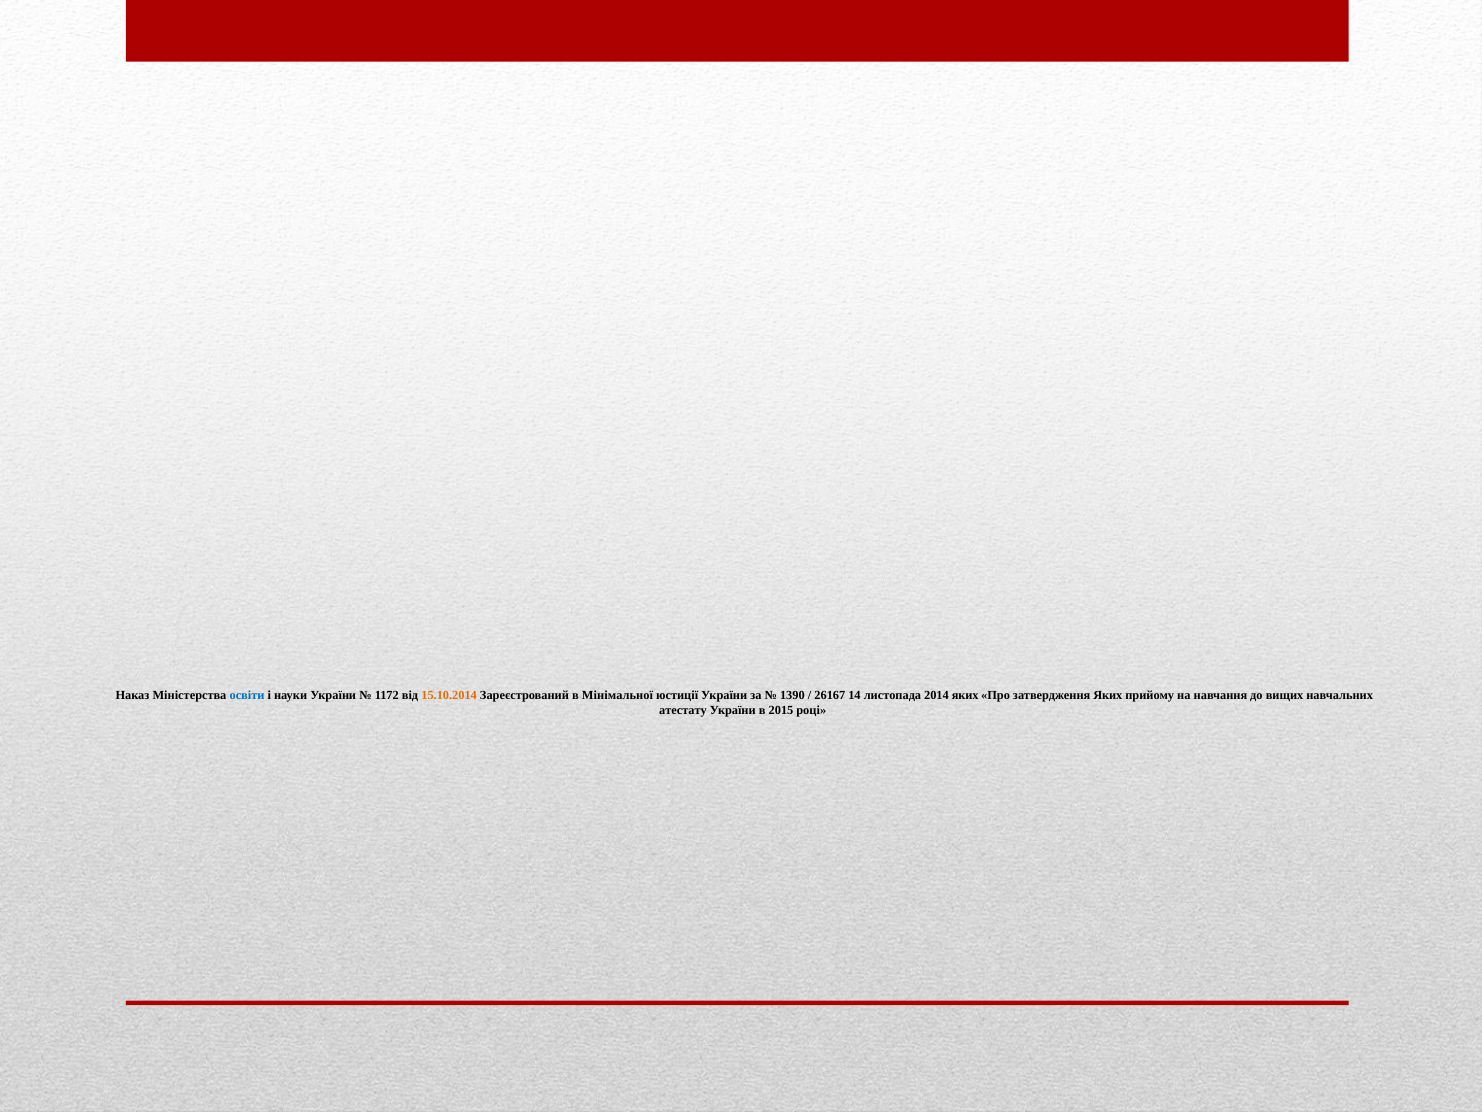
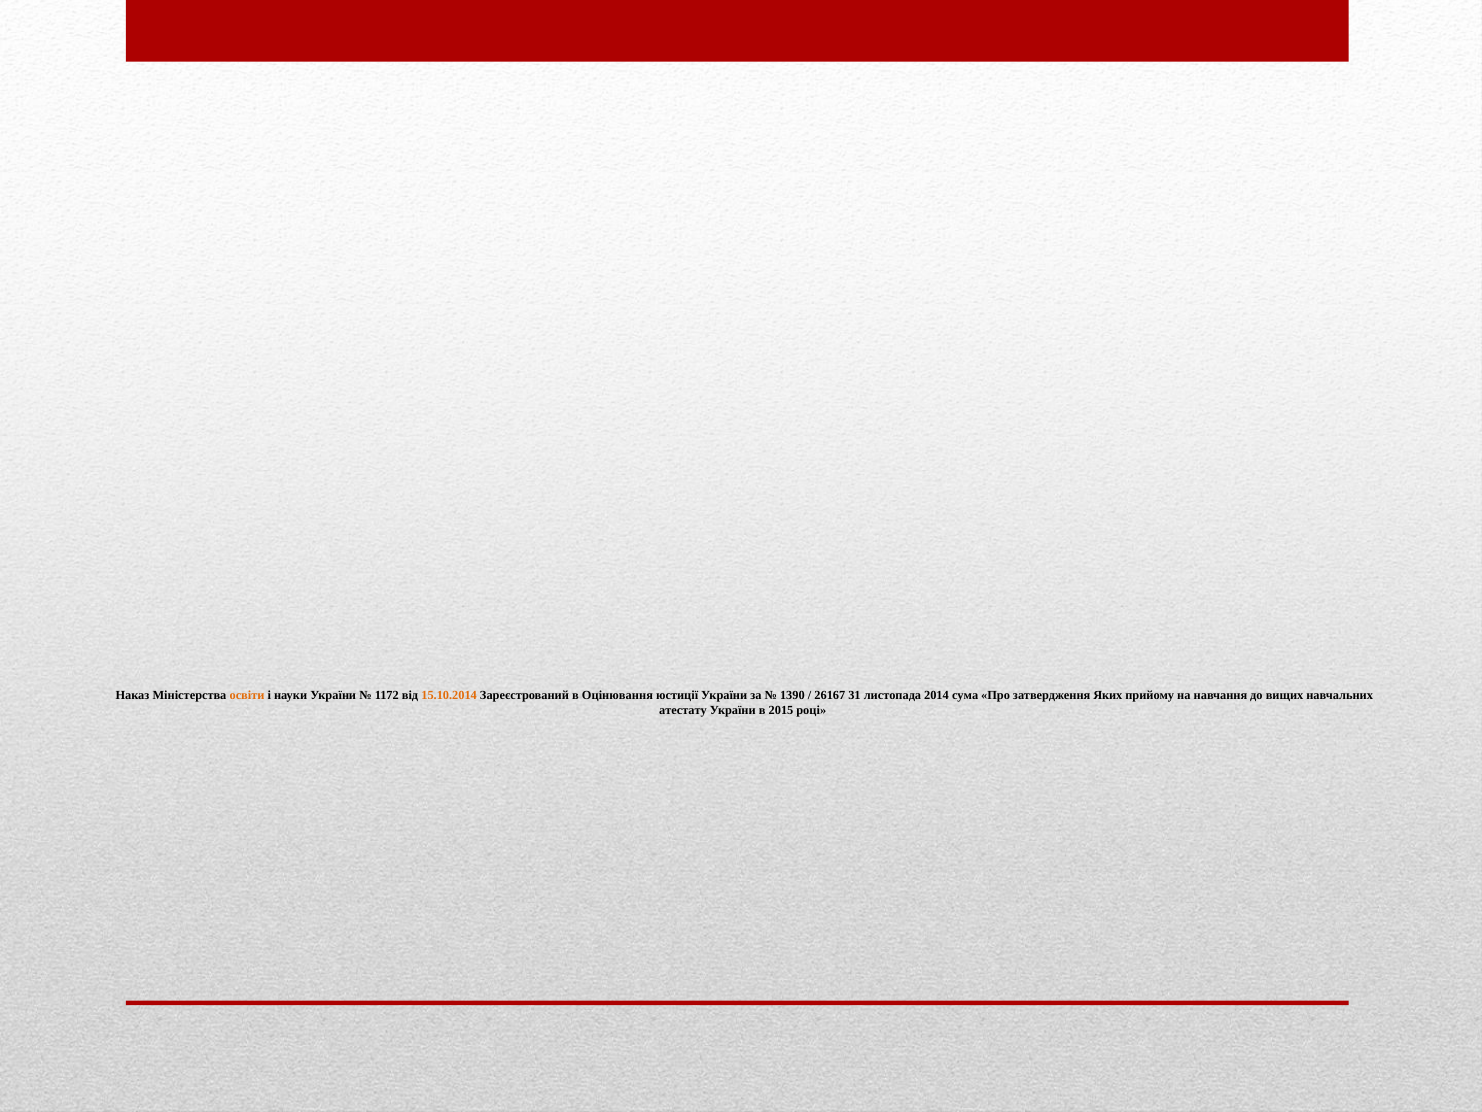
освіти colour: blue -> orange (247, 695)
Мінімальної: Мінімальної -> Оцінювання (617, 695)
14: 14 -> 31 (854, 695)
2014 яких: яких -> сума (965, 695)
